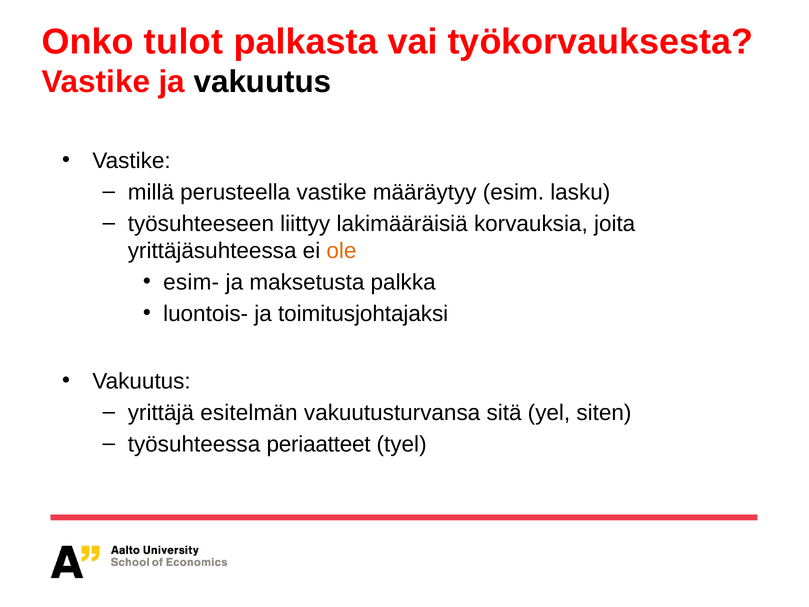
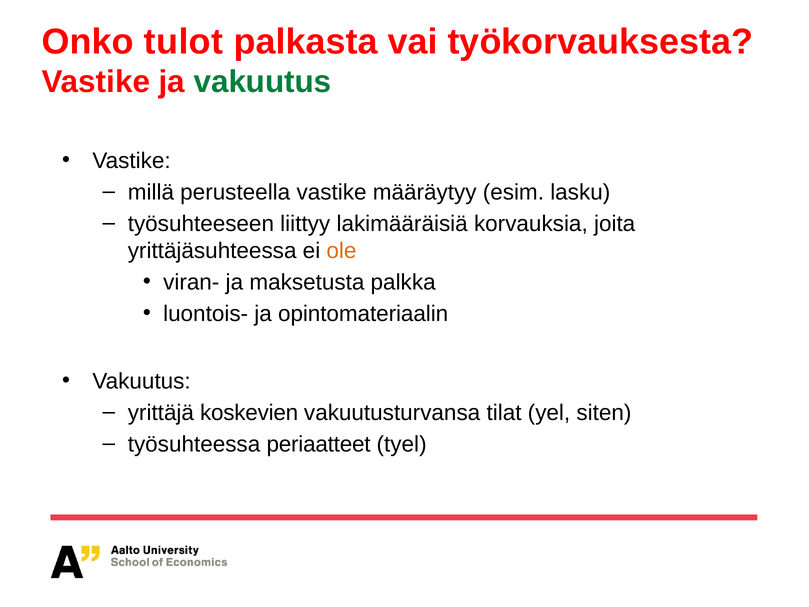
vakuutus colour: black -> green (263, 82)
esim-: esim- -> viran- (191, 282)
toimitusjohtajaksi: toimitusjohtajaksi -> opintomateriaalin (363, 314)
esitelmän: esitelmän -> koskevien (249, 412)
sitä: sitä -> tilat (504, 412)
